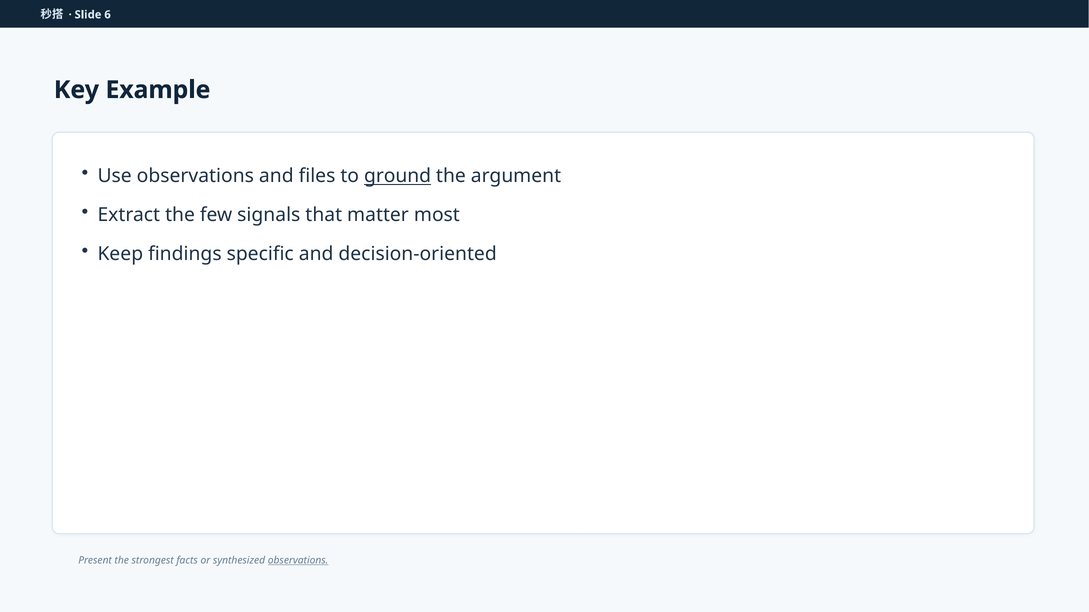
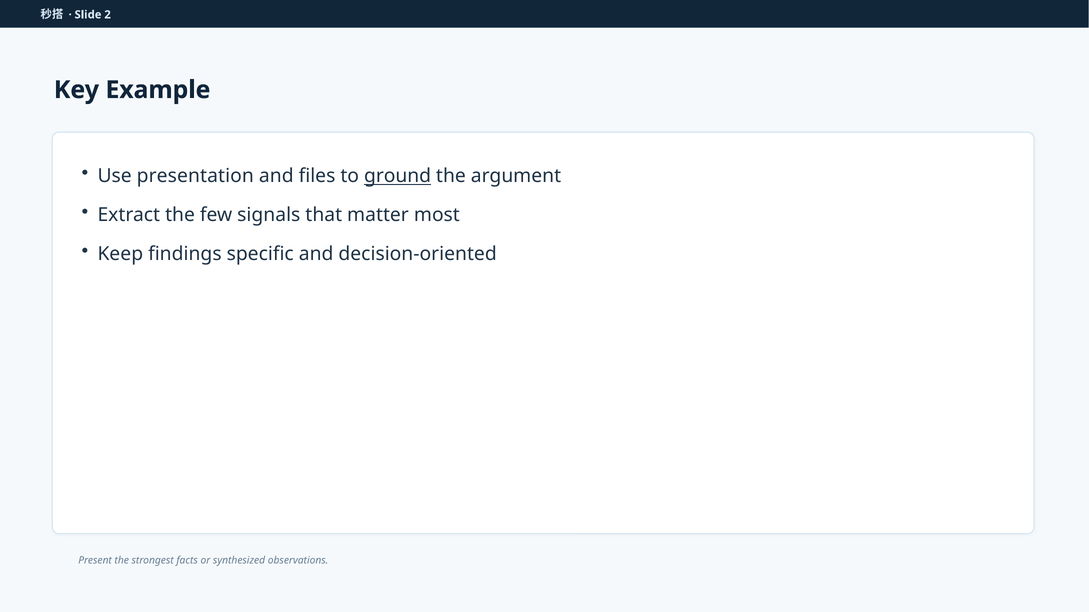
6: 6 -> 2 (108, 15)
Use observations: observations -> presentation (195, 176)
observations underline: present -> none (298, 561)
